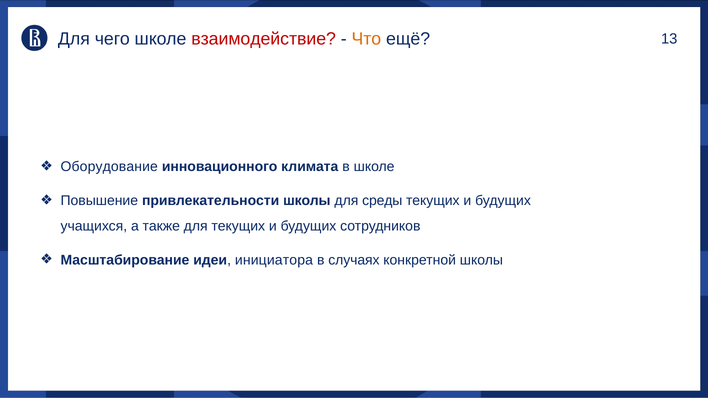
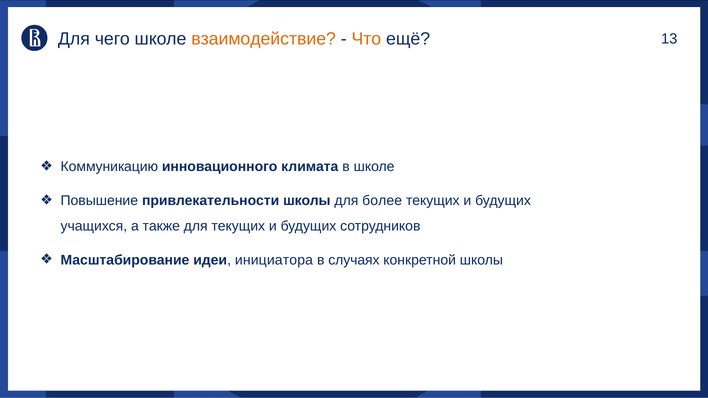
взаимодействие colour: red -> orange (264, 39)
Оборудование: Оборудование -> Коммуникацию (109, 167)
среды: среды -> более (382, 201)
